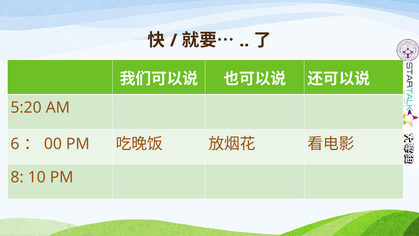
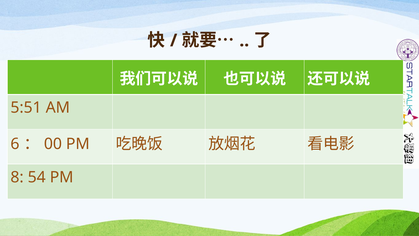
5:20: 5:20 -> 5:51 (26, 108)
10: 10 -> 54 (37, 177)
